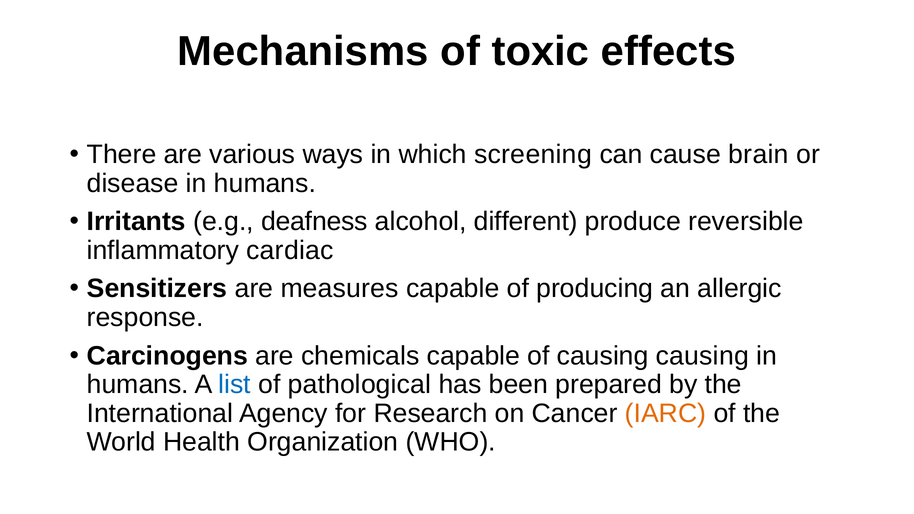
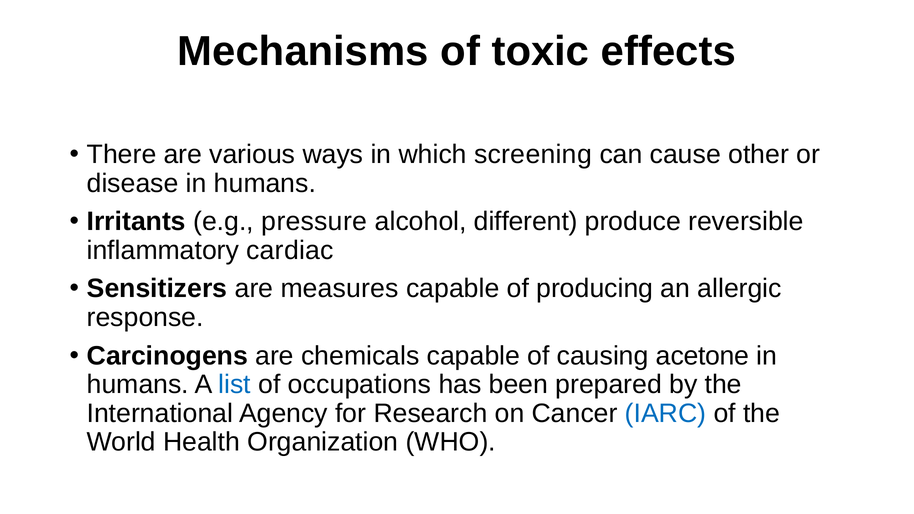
brain: brain -> other (759, 155)
deafness: deafness -> pressure (314, 222)
causing causing: causing -> acetone (703, 356)
pathological: pathological -> occupations (359, 385)
IARC colour: orange -> blue (666, 413)
